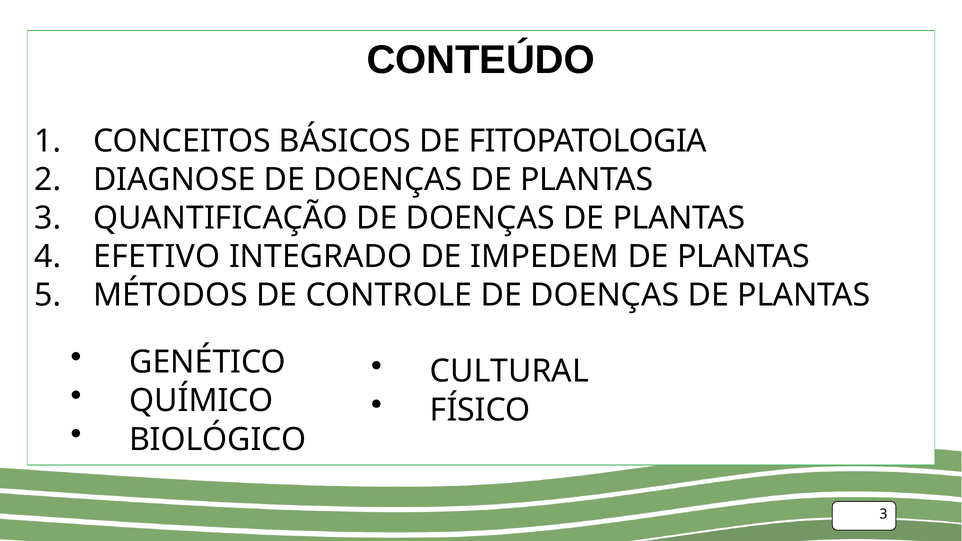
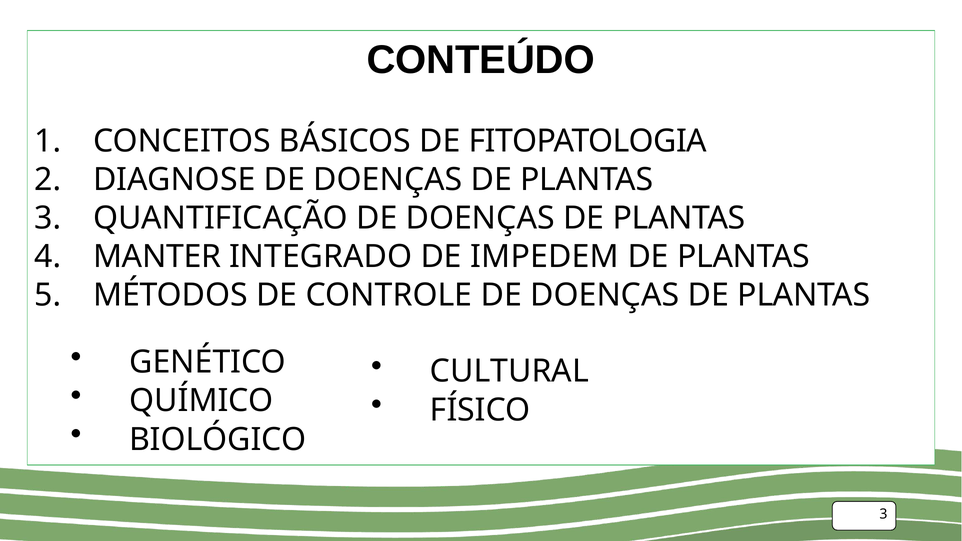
EFETIVO: EFETIVO -> MANTER (157, 257)
